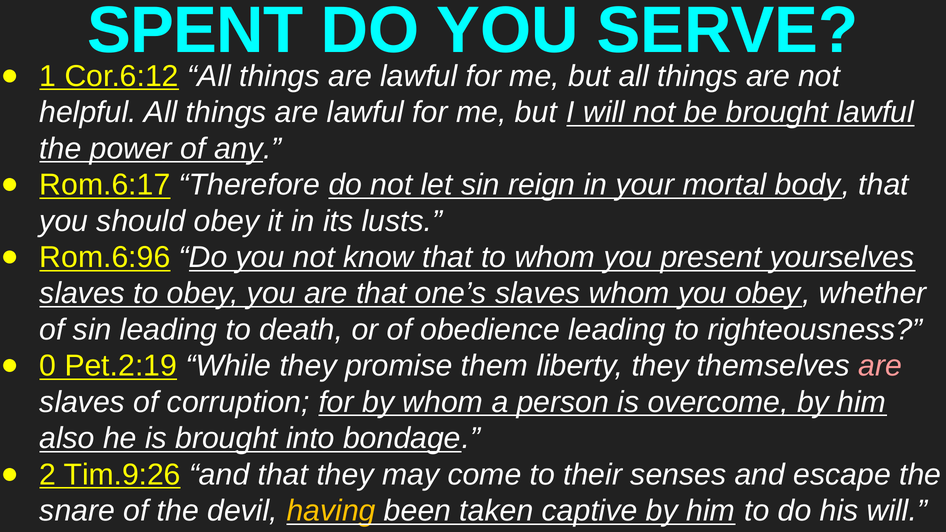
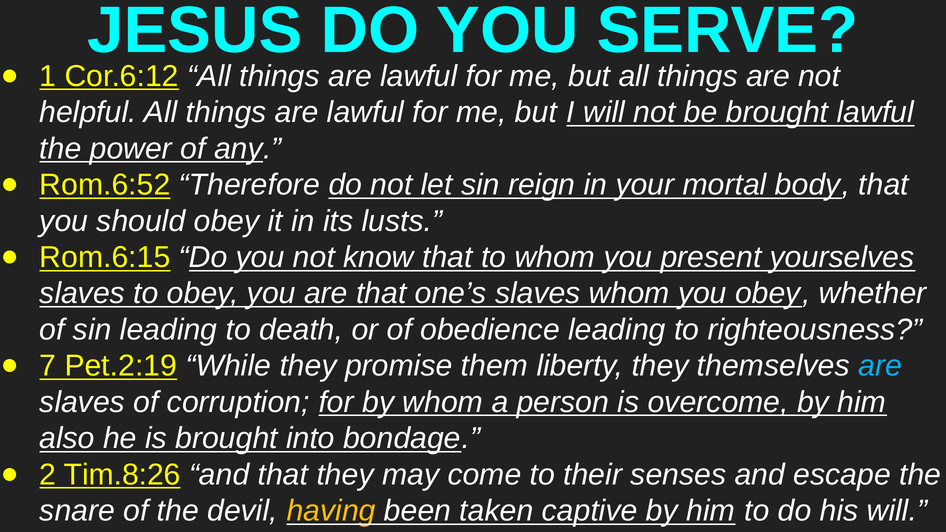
SPENT: SPENT -> JESUS (195, 31)
Rom.6:17: Rom.6:17 -> Rom.6:52 (105, 185)
Rom.6:96: Rom.6:96 -> Rom.6:15 (105, 257)
0: 0 -> 7 (48, 366)
are colour: pink -> light blue (880, 366)
Tim.9:26: Tim.9:26 -> Tim.8:26 (122, 475)
